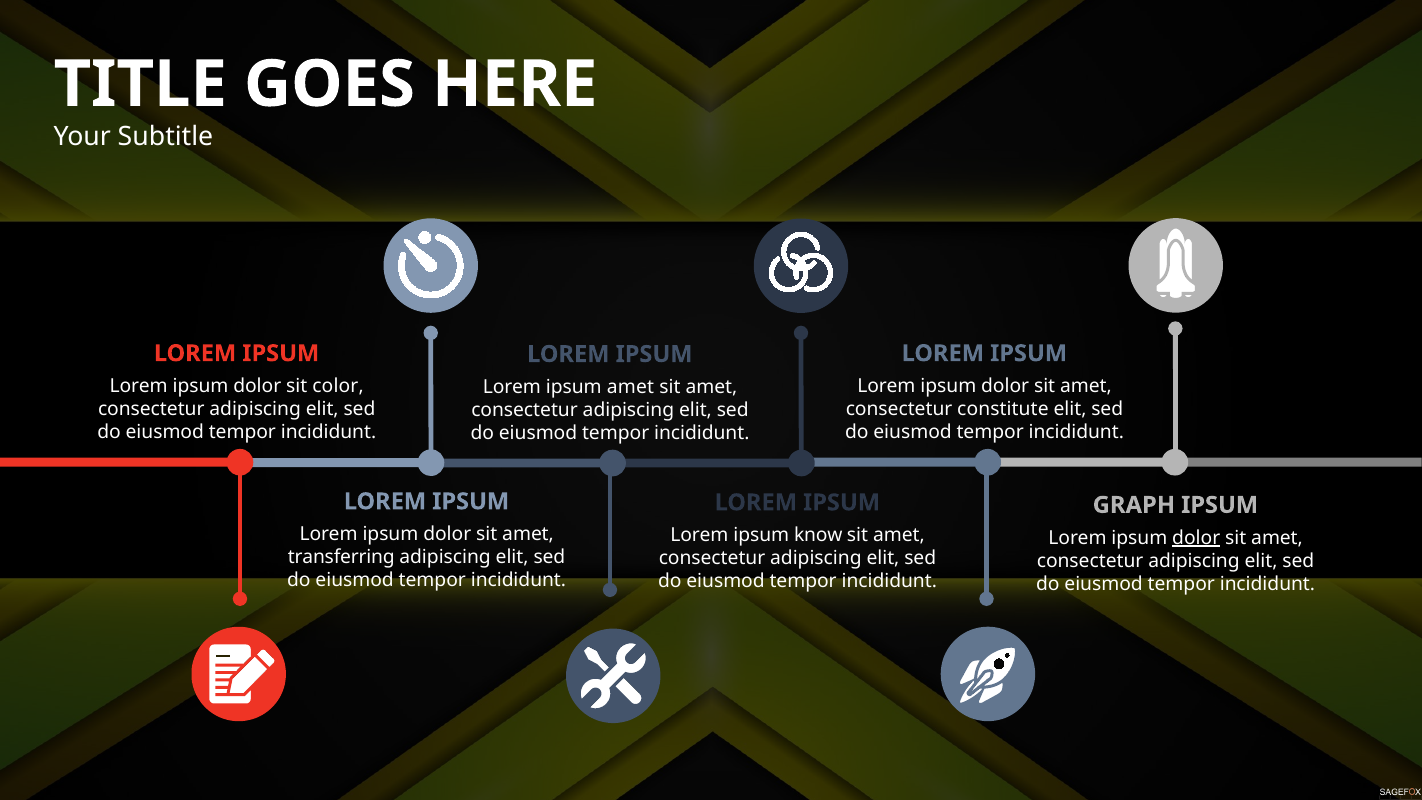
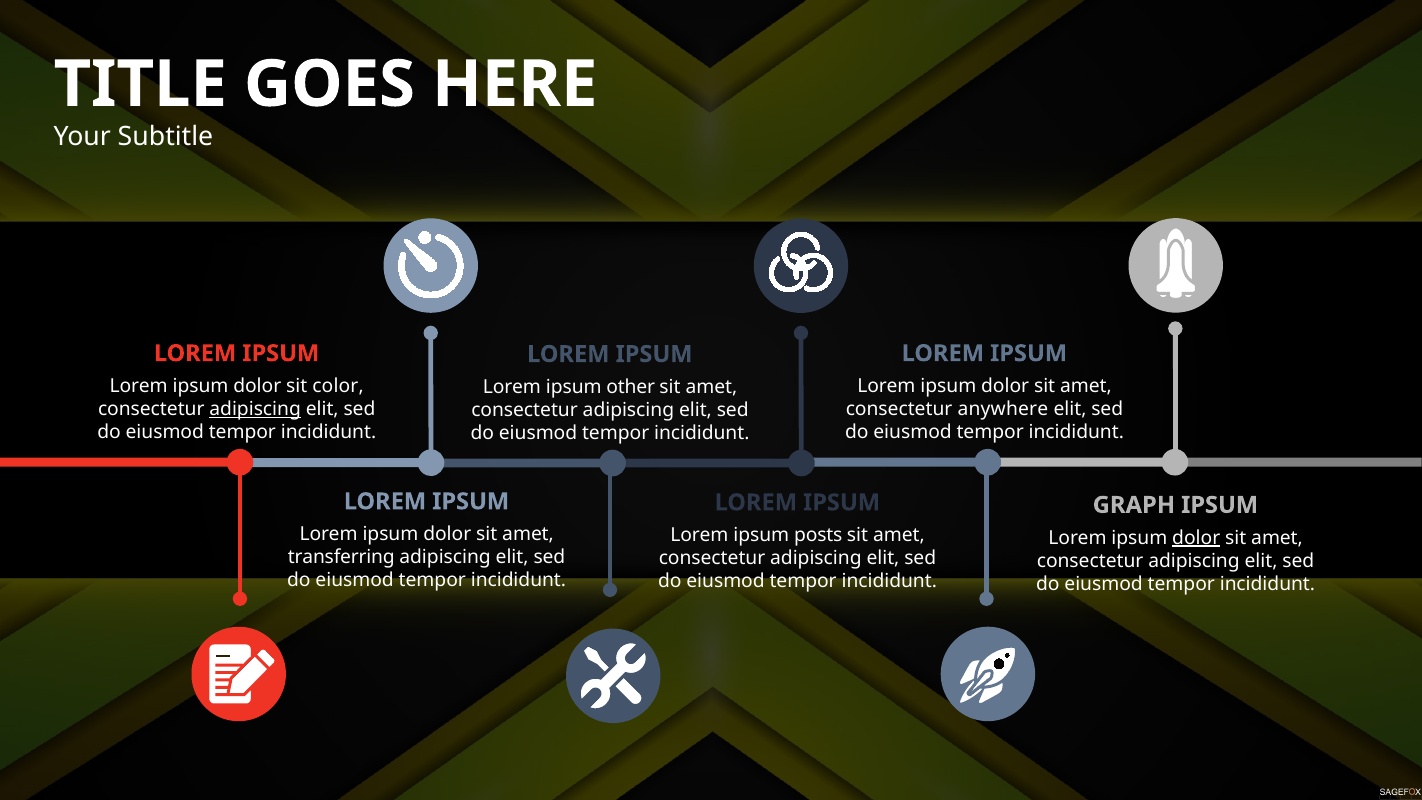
ipsum amet: amet -> other (631, 387)
adipiscing underline: none -> present (255, 409)
constitute: constitute -> anywhere (1003, 409)
know: know -> posts (818, 535)
